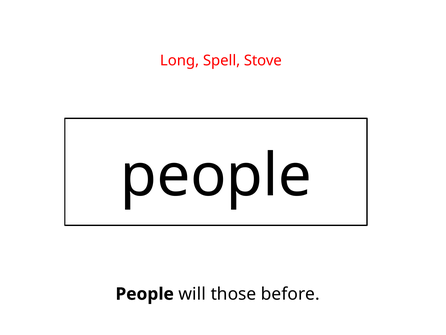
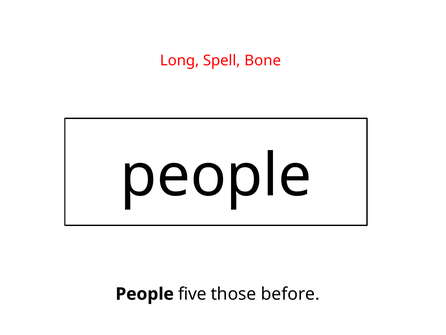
Stove: Stove -> Bone (263, 60)
will: will -> five (192, 294)
